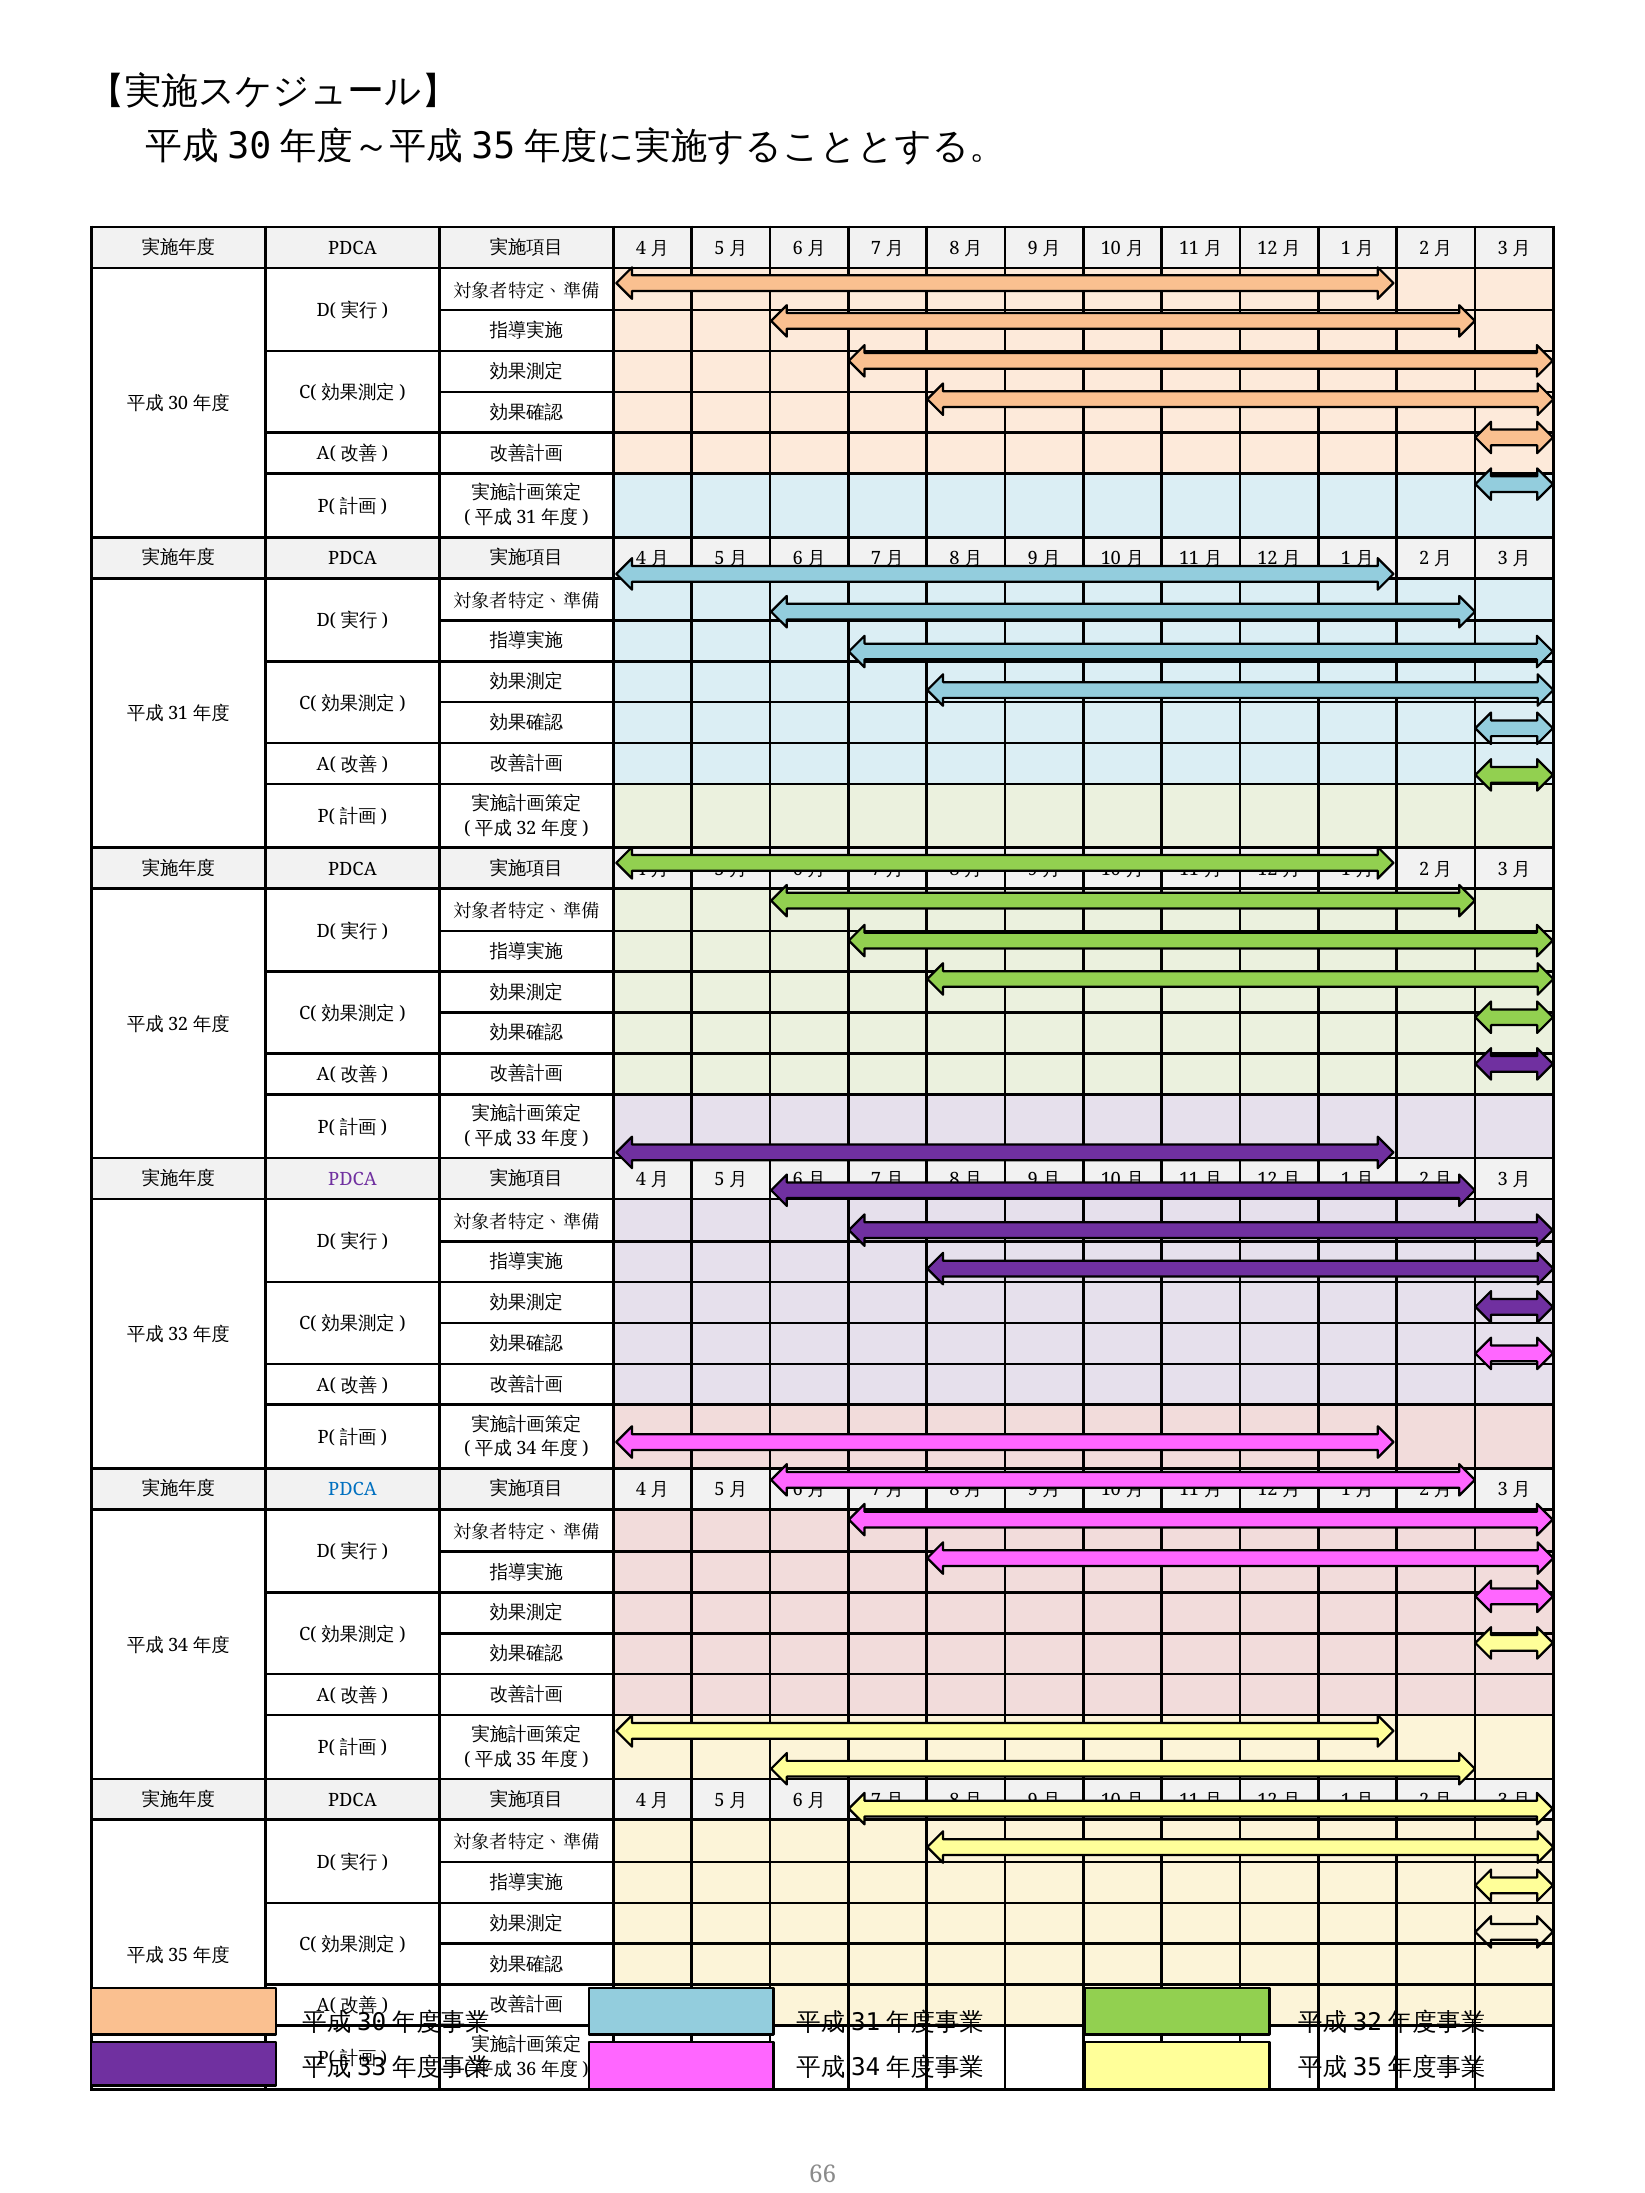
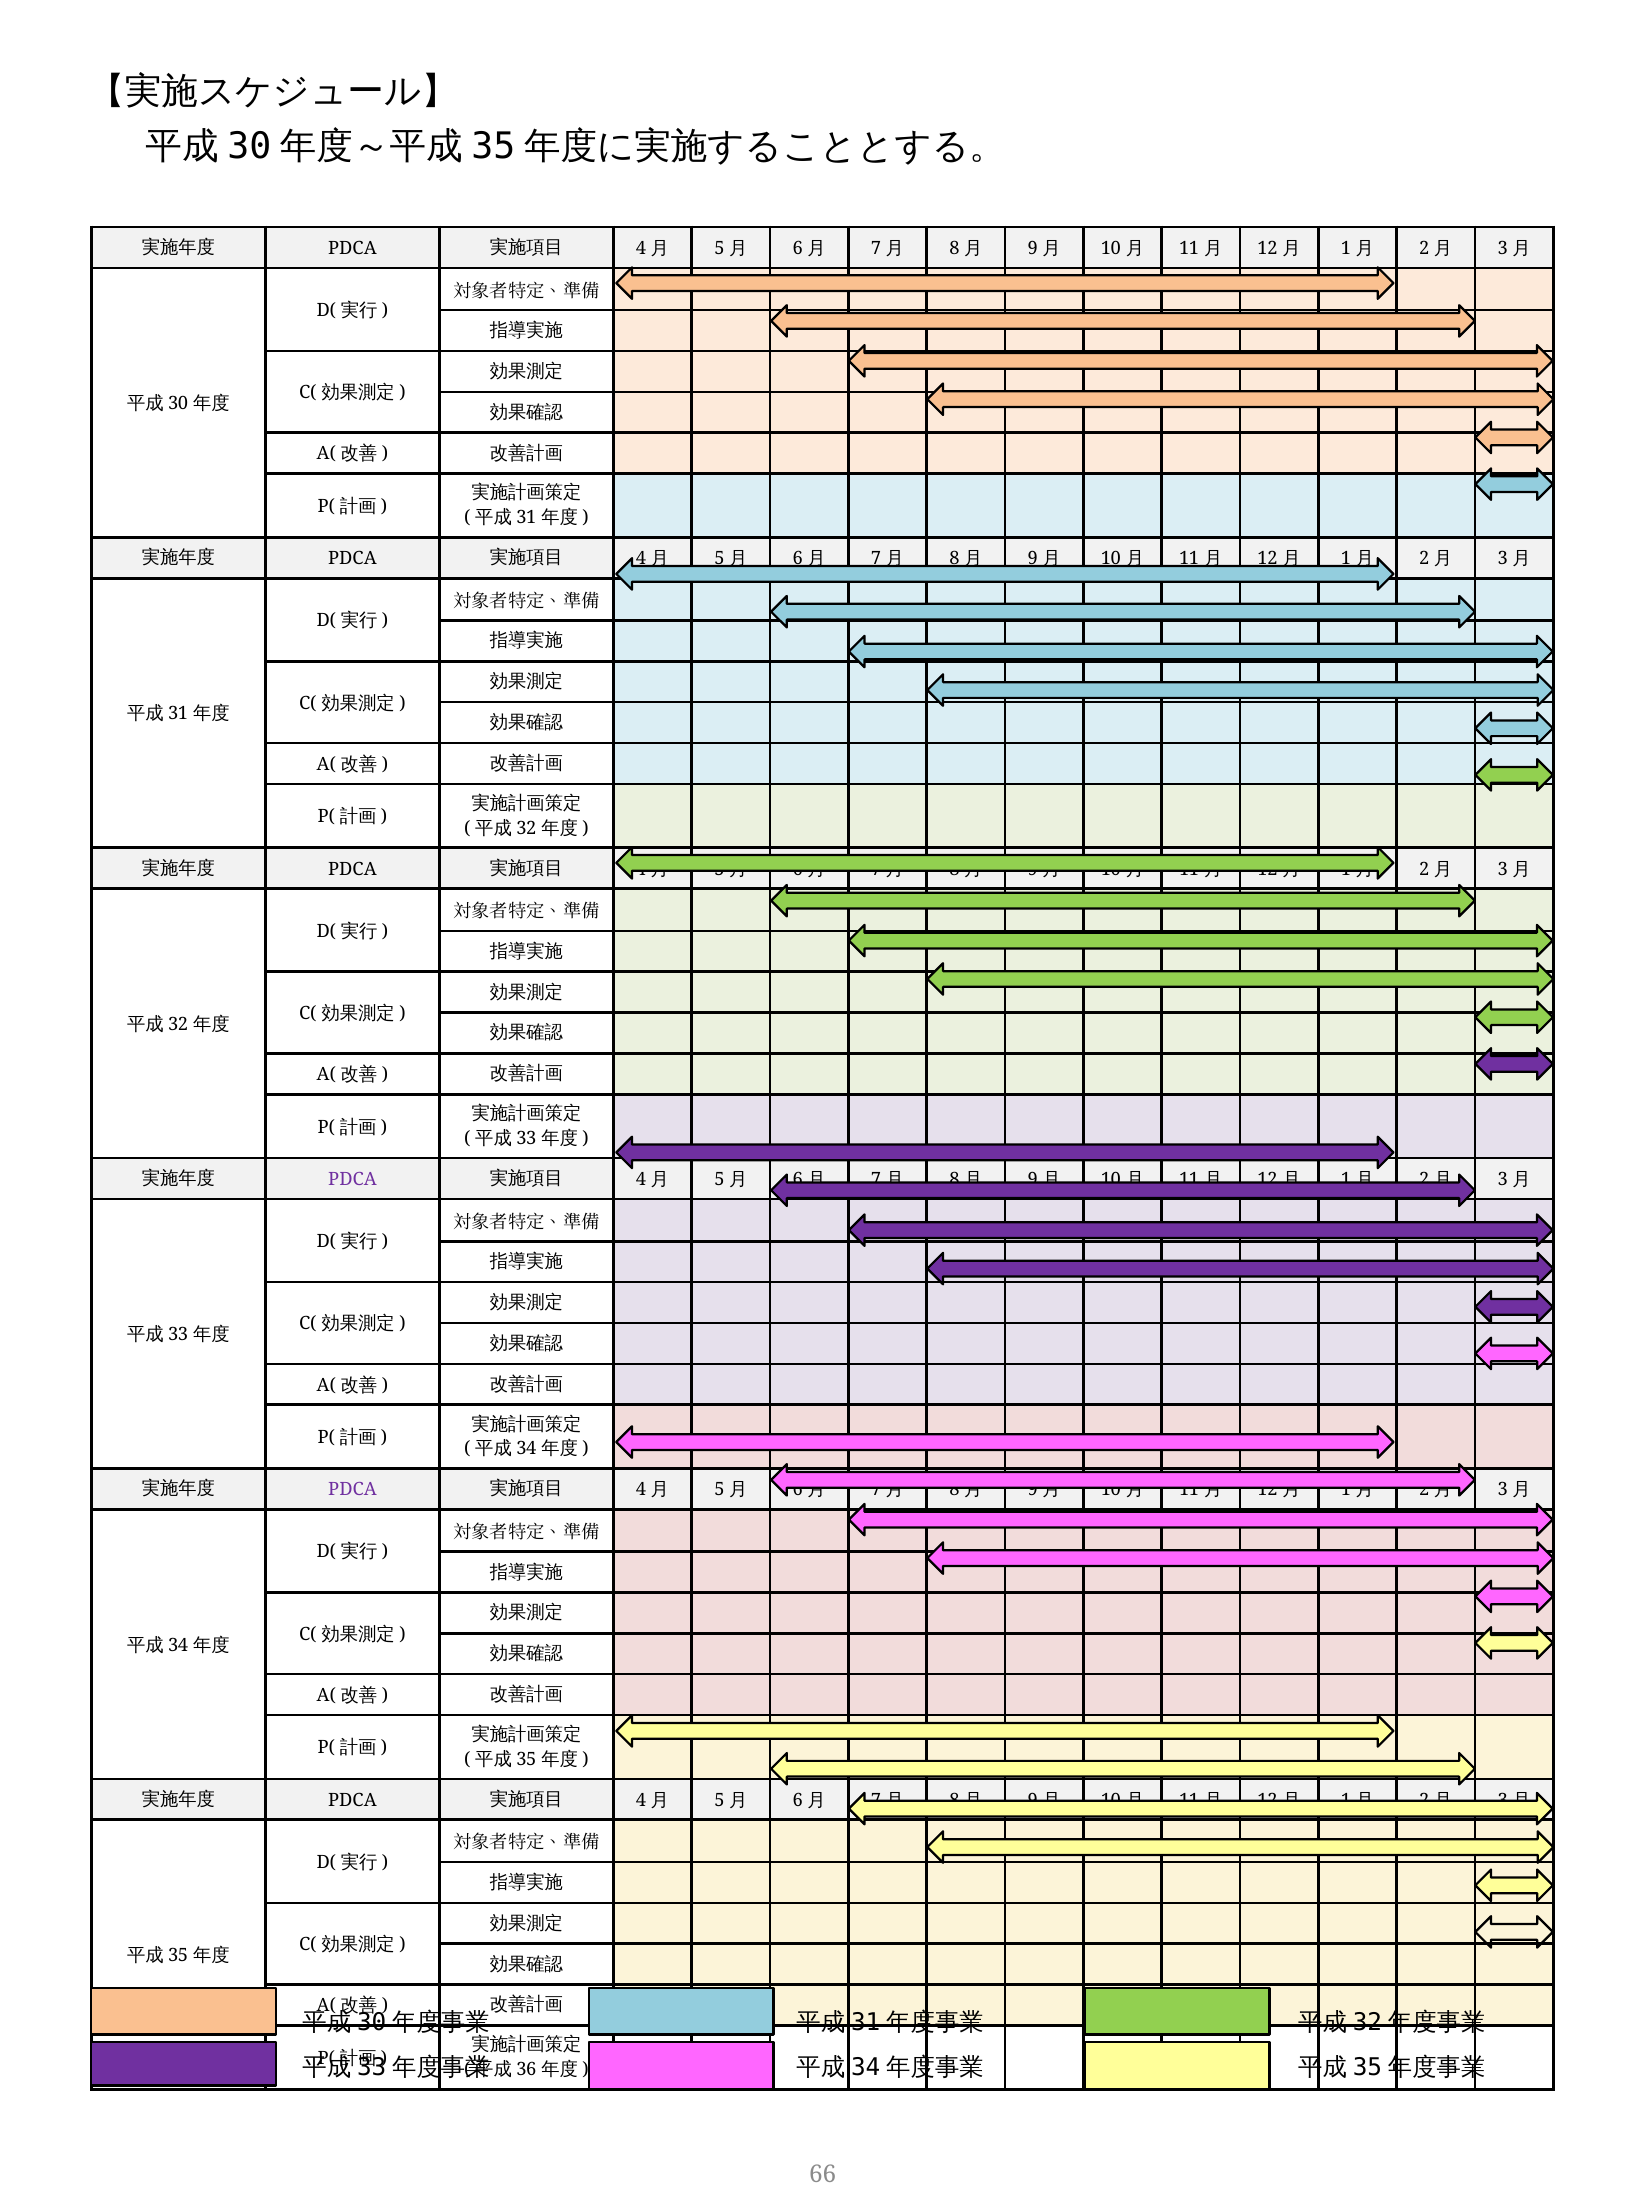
PDCA colour: blue -> purple (352, 1490)
